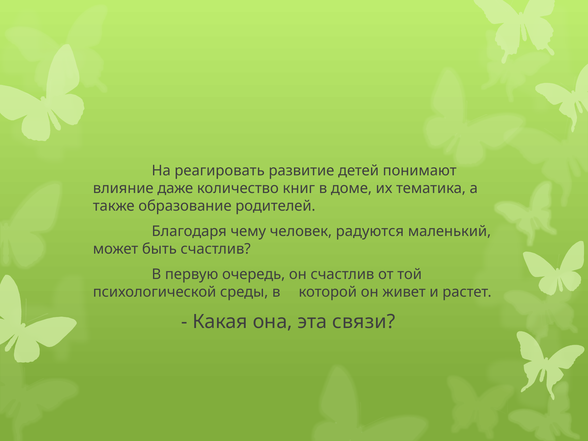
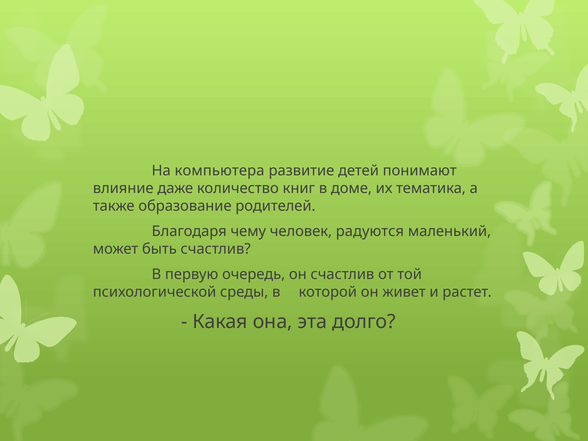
реагировать: реагировать -> компьютера (220, 171)
связи: связи -> долго (364, 322)
